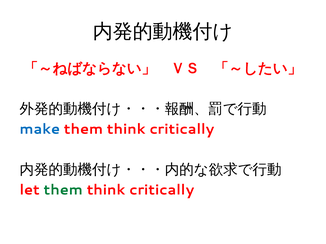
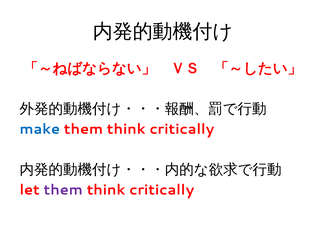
them colour: green -> purple (63, 190)
